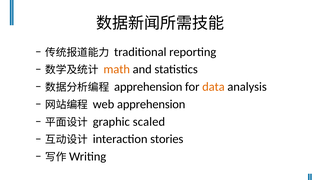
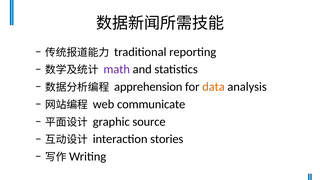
math colour: orange -> purple (117, 69)
web apprehension: apprehension -> communicate (151, 104)
scaled: scaled -> source (149, 122)
